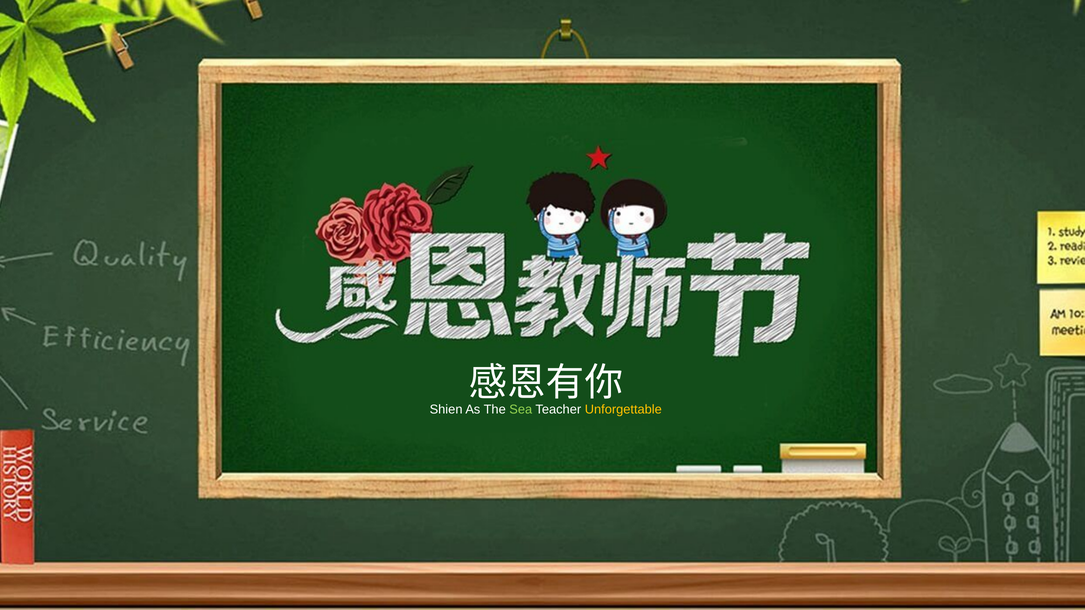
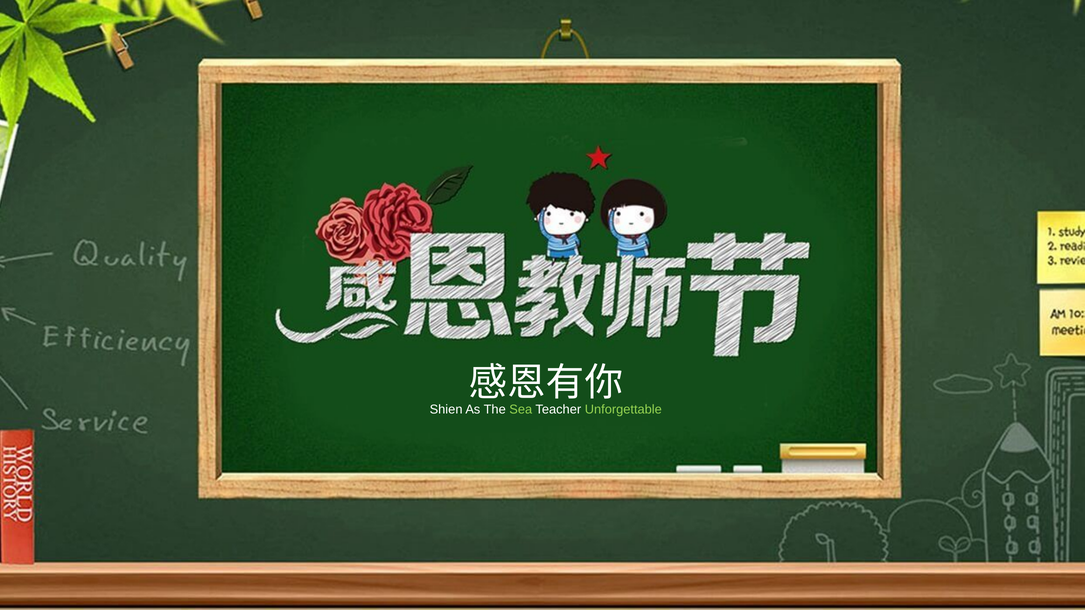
Unforgettable colour: yellow -> light green (623, 410)
